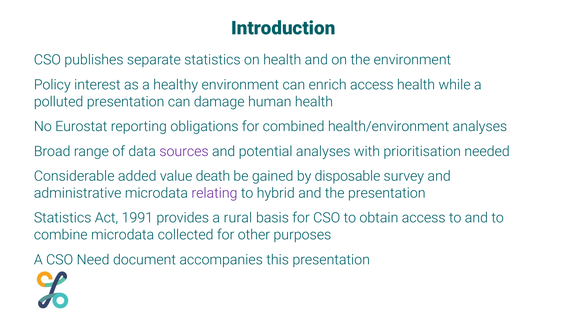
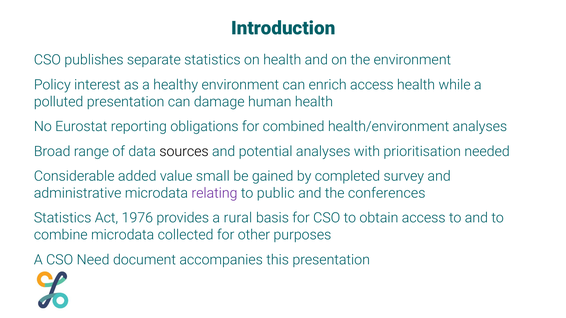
sources colour: purple -> black (184, 152)
death: death -> small (213, 176)
disposable: disposable -> completed (347, 176)
hybrid: hybrid -> public (276, 193)
the presentation: presentation -> conferences (387, 193)
1991: 1991 -> 1976 (137, 218)
